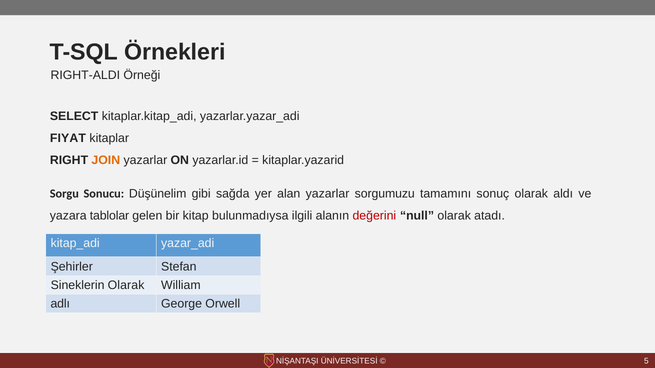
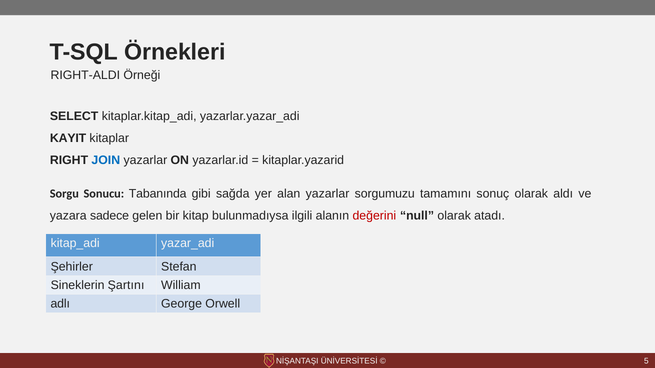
FIYAT: FIYAT -> KAYIT (68, 138)
JOIN colour: orange -> blue (106, 160)
Düşünelim: Düşünelim -> Tabanında (158, 194)
tablolar: tablolar -> sadece (110, 216)
Sineklerin Olarak: Olarak -> Şartını (126, 285)
